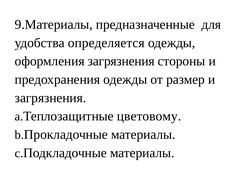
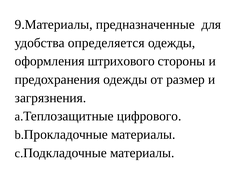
оформления загрязнения: загрязнения -> штрихового (121, 61)
цветовому: цветовому -> цифрового (149, 117)
